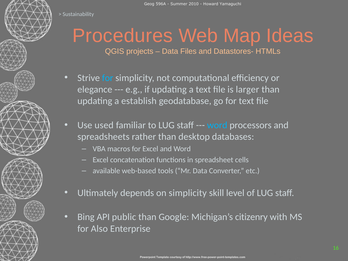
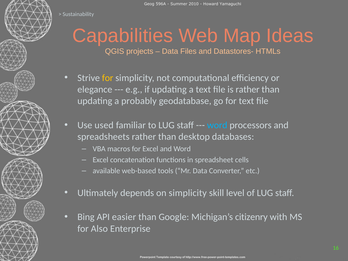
Procedures: Procedures -> Capabilities (123, 36)
for colour: light blue -> yellow (108, 78)
is larger: larger -> rather (248, 89)
establish: establish -> probably (139, 101)
public: public -> easier (124, 217)
